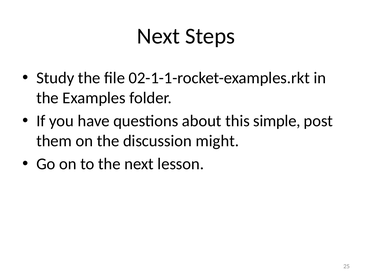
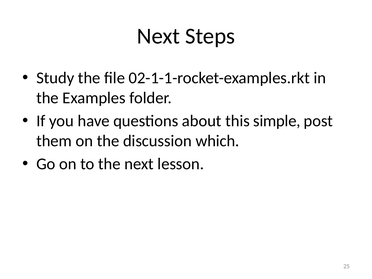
might: might -> which (217, 141)
